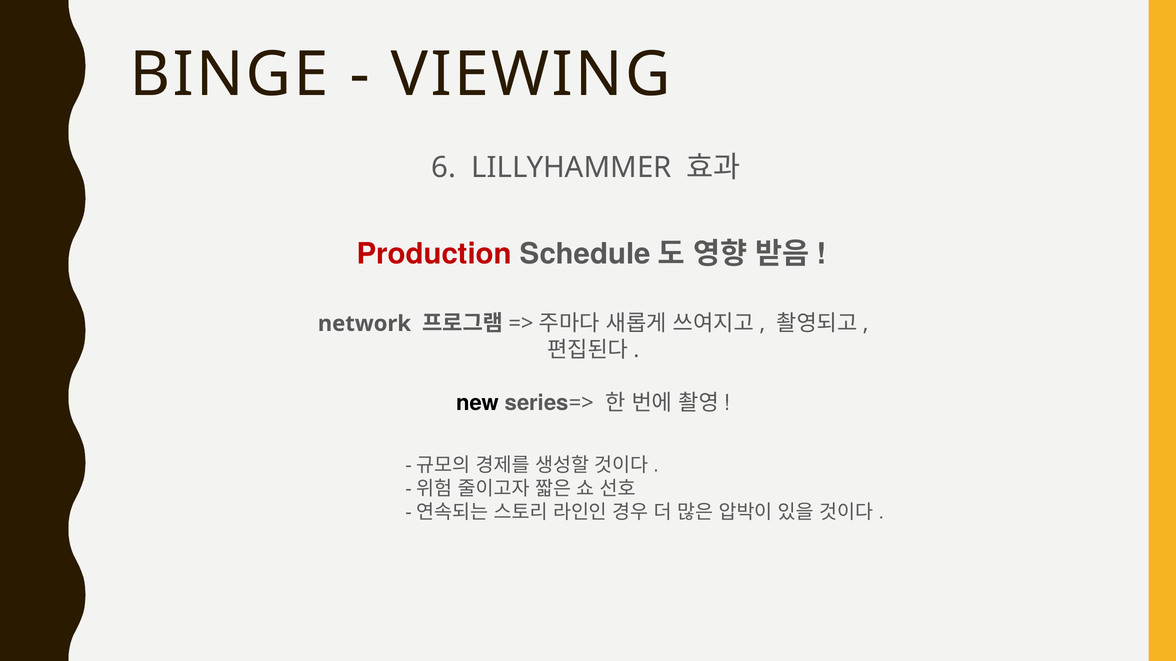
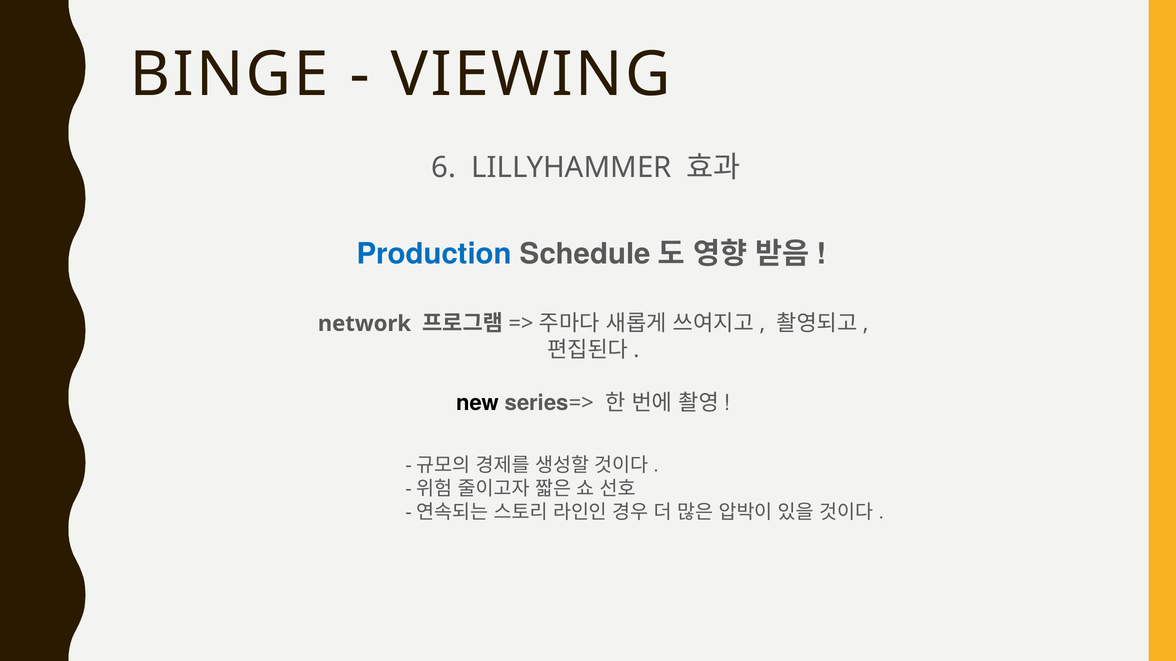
Production colour: red -> blue (434, 254)
